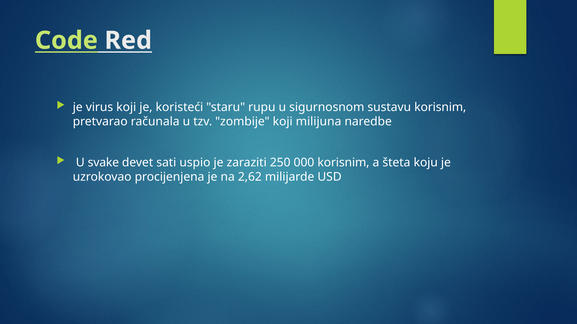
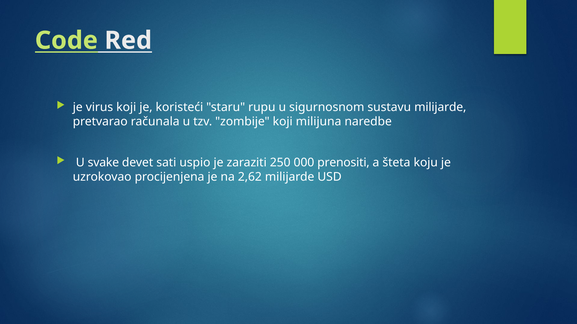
sustavu korisnim: korisnim -> milijarde (440, 107)
000 korisnim: korisnim -> prenositi (343, 163)
